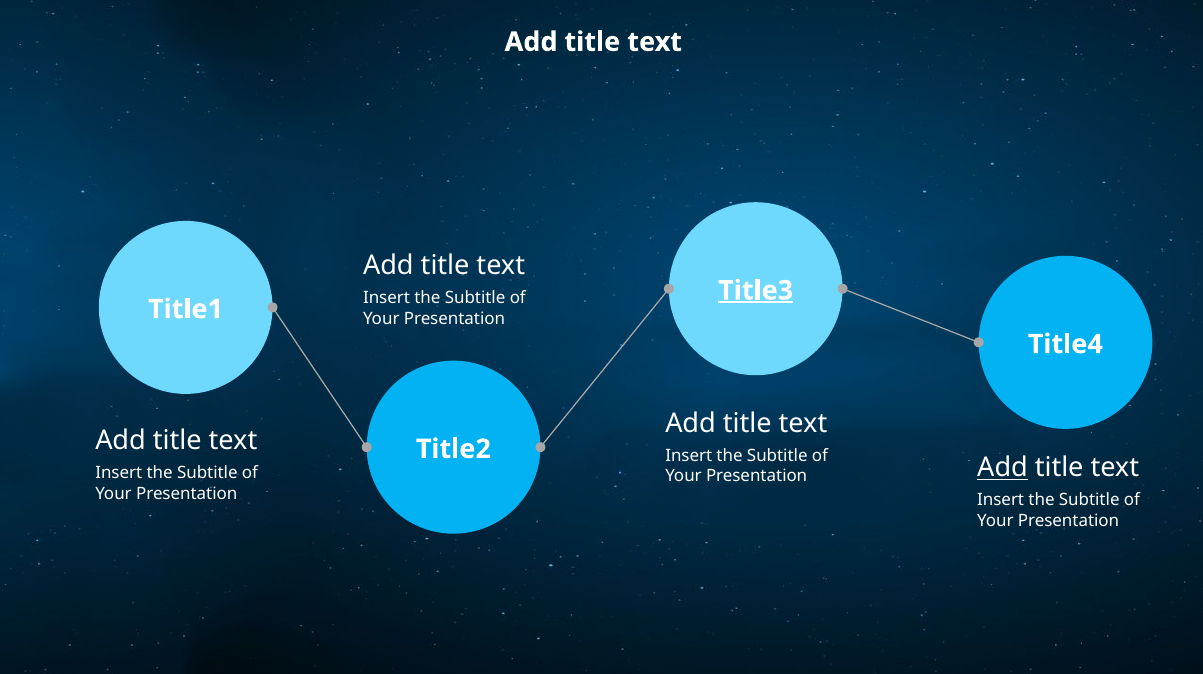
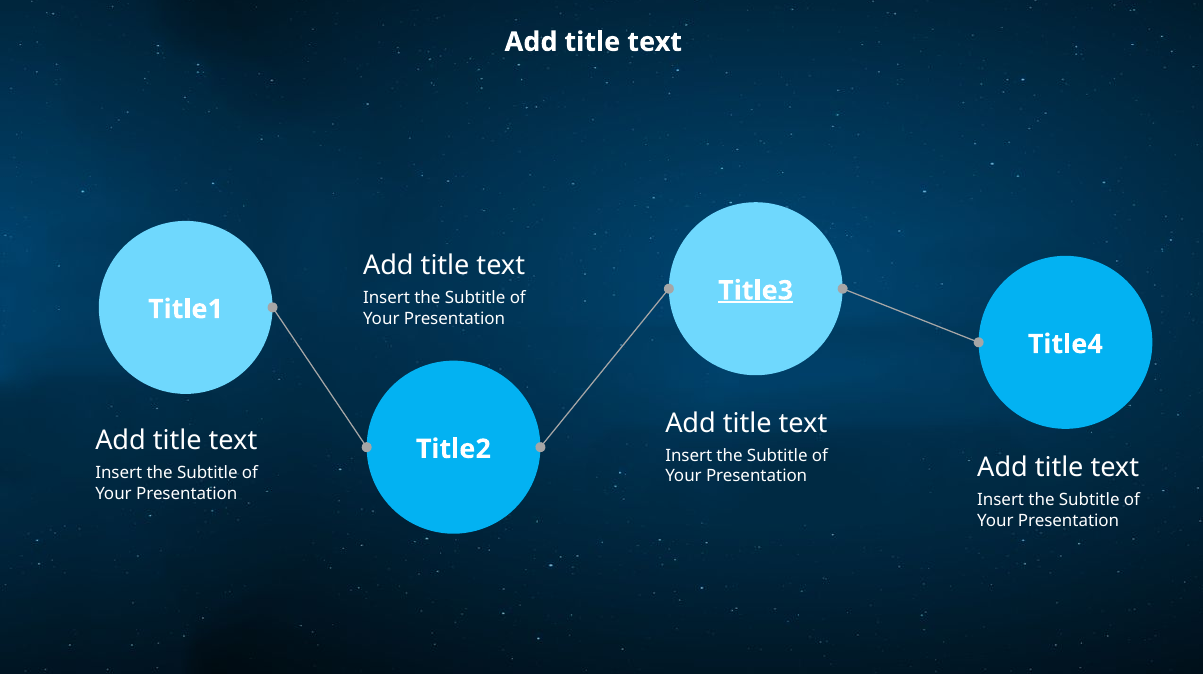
Add underline: present -> none (1003, 468)
